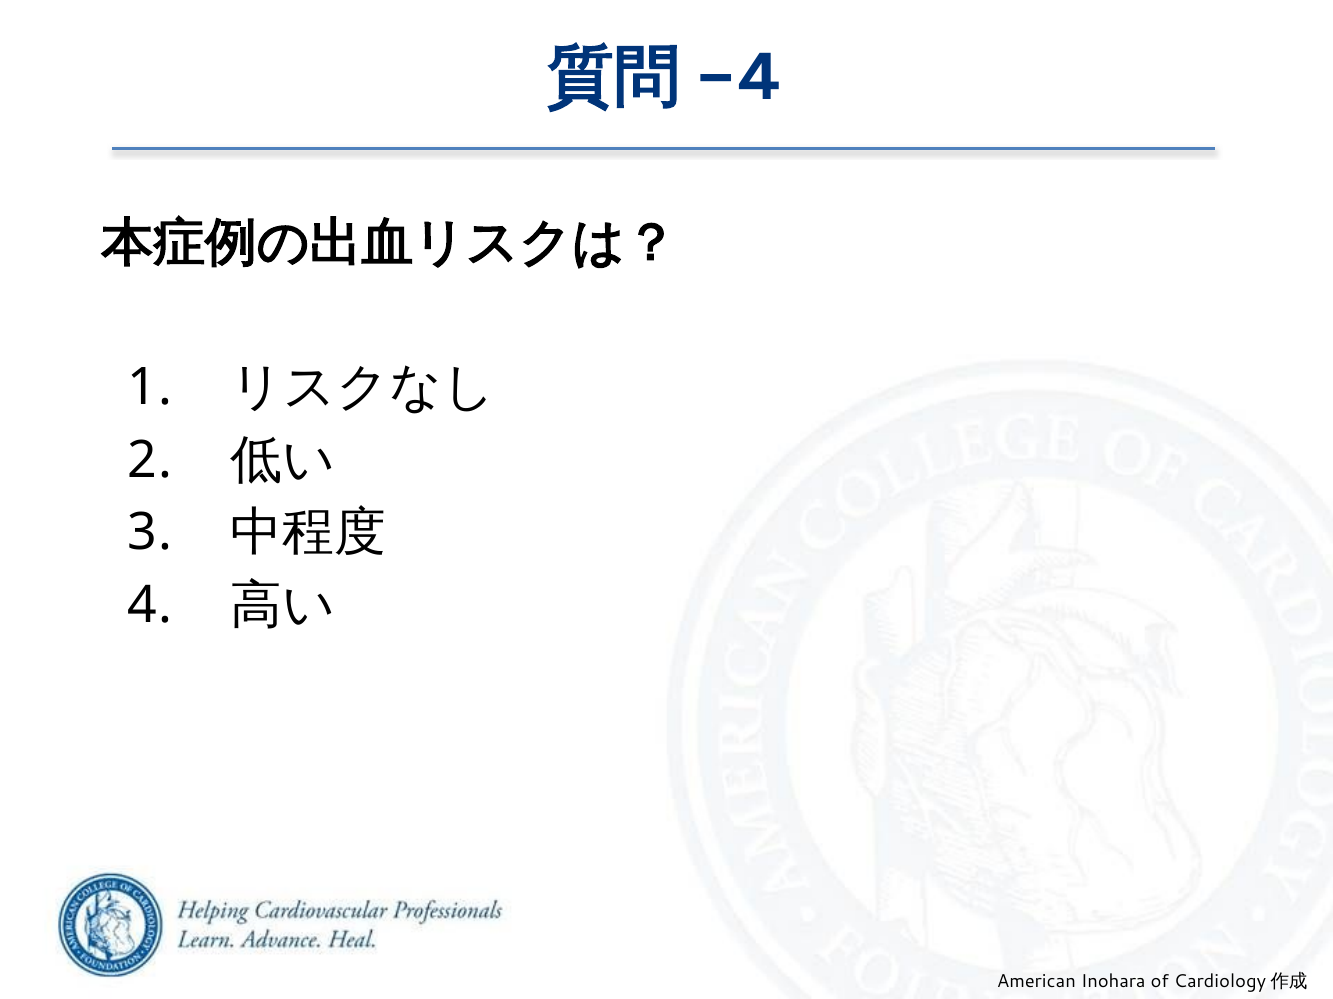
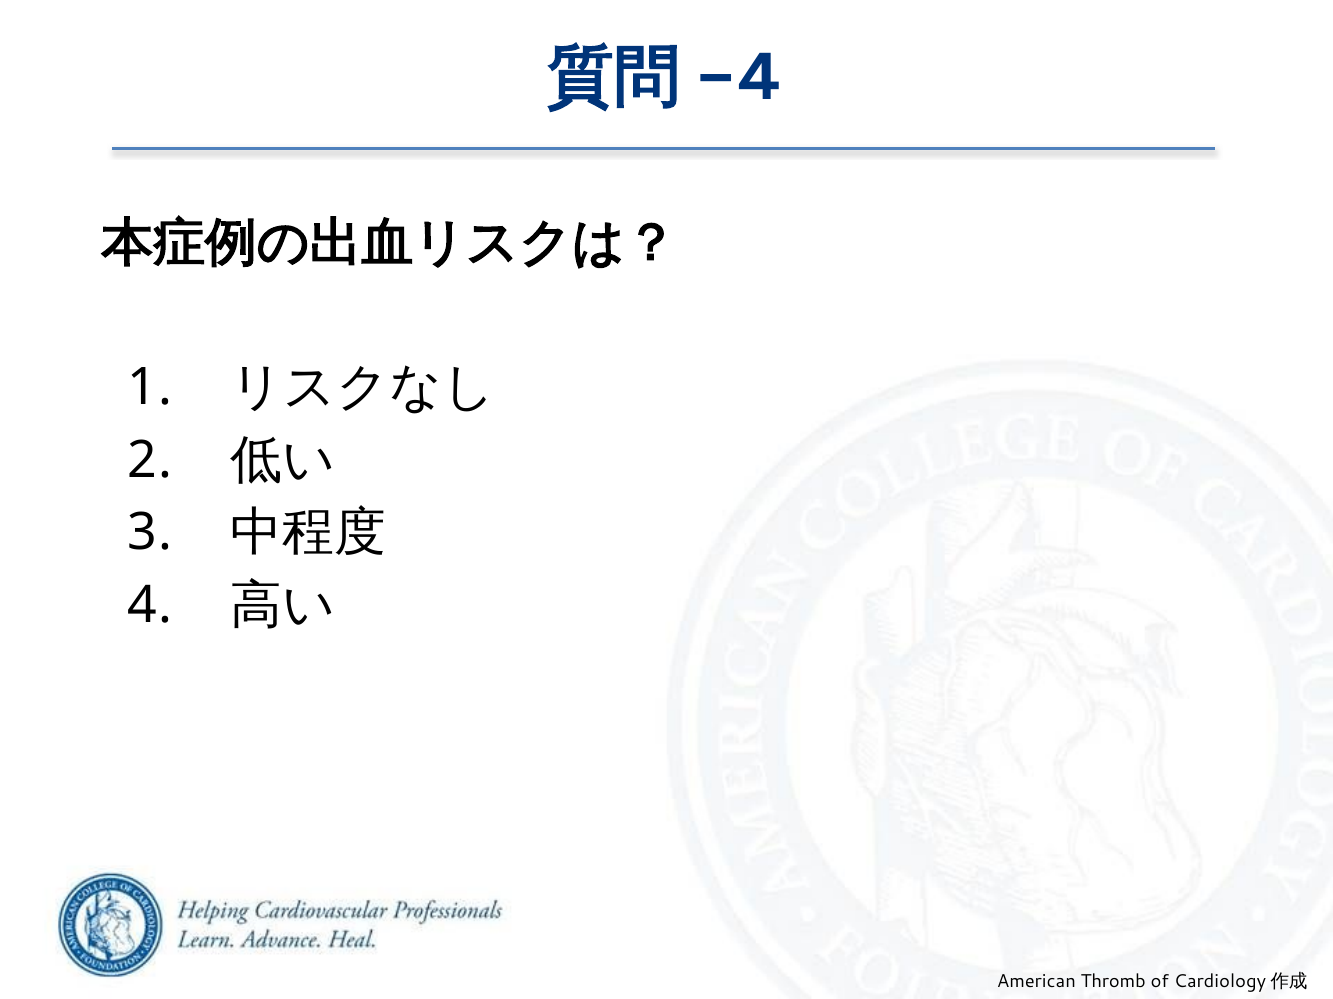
Inohara: Inohara -> Thromb (1113, 982)
